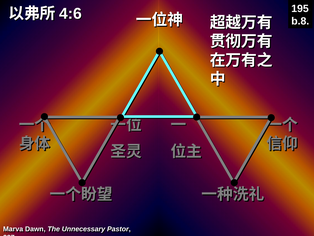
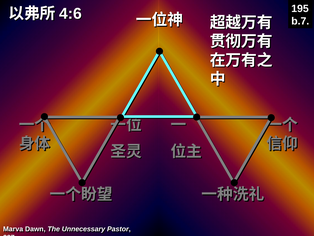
b.8: b.8 -> b.7 (300, 21)
